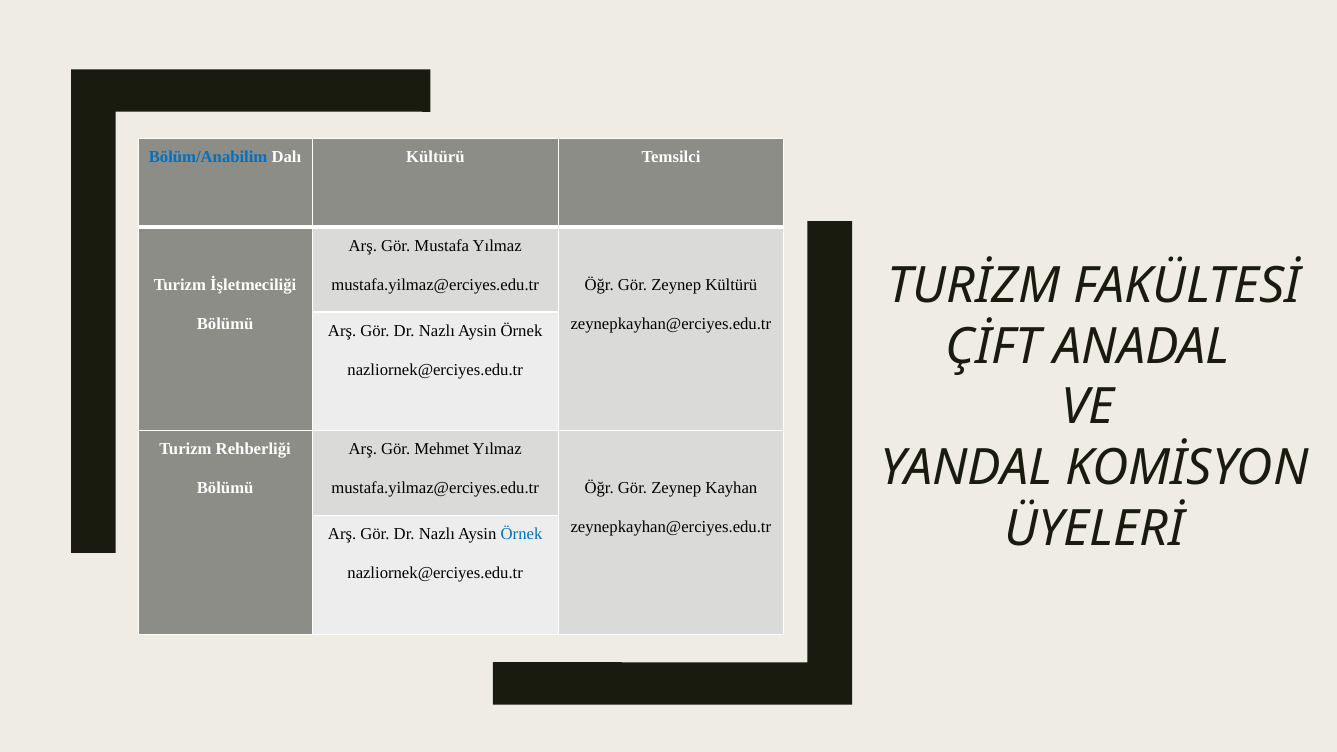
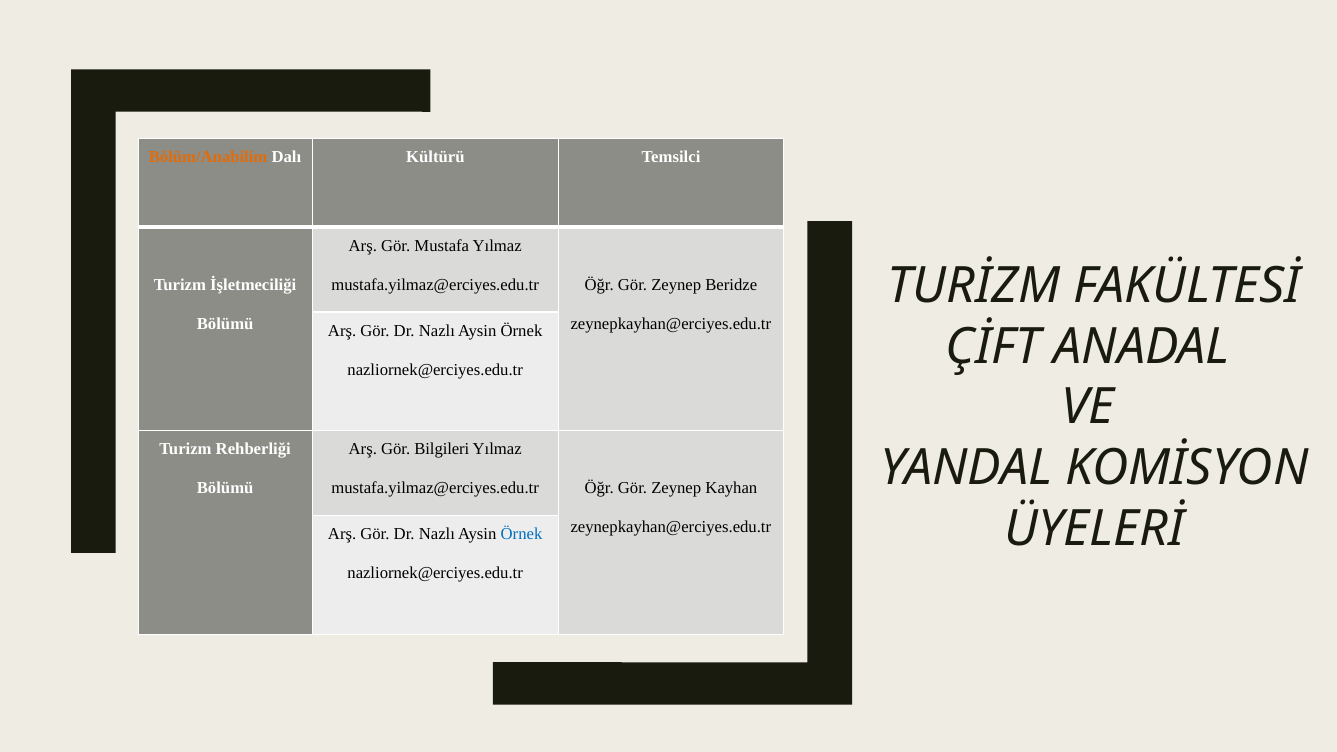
Bölüm/Anabilim colour: blue -> orange (208, 157)
Zeynep Kültürü: Kültürü -> Beridze (731, 285)
Mehmet: Mehmet -> Bilgileri (442, 449)
